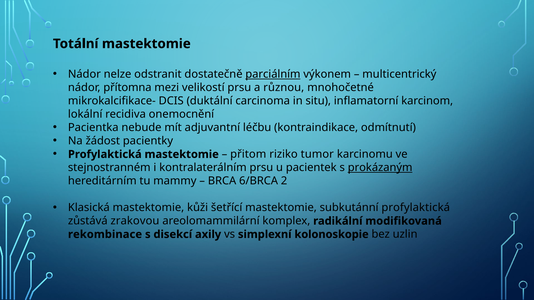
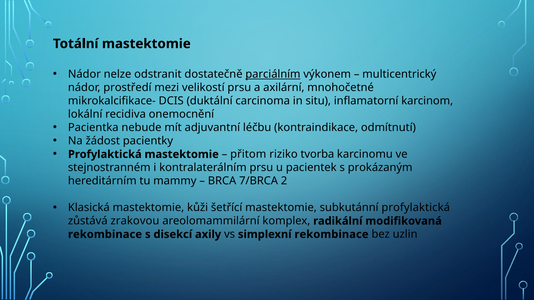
přítomna: přítomna -> prostředí (127, 88)
různou: různou -> axilární (284, 88)
tumor: tumor -> tvorba (317, 154)
prokázaným underline: present -> none (380, 168)
6/BRCA: 6/BRCA -> 7/BRCA (259, 181)
simplexní kolonoskopie: kolonoskopie -> rekombinace (331, 235)
